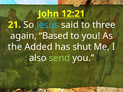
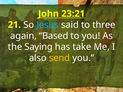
12:21: 12:21 -> 23:21 (73, 14)
Added: Added -> Saying (39, 47)
shut: shut -> take (82, 47)
send colour: light green -> yellow (59, 58)
